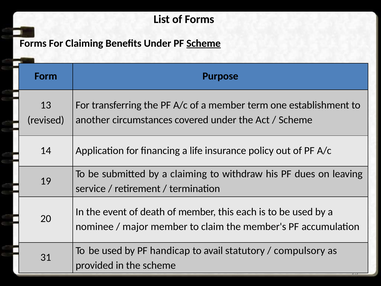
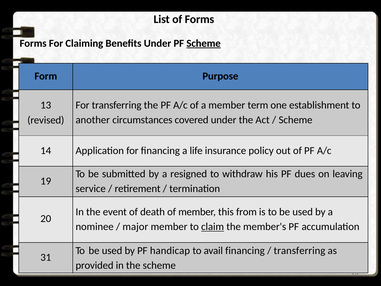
a claiming: claiming -> resigned (189, 174)
each: each -> from (246, 212)
claim underline: none -> present (213, 226)
avail statutory: statutory -> financing (245, 251)
compulsory: compulsory -> transferring (299, 251)
